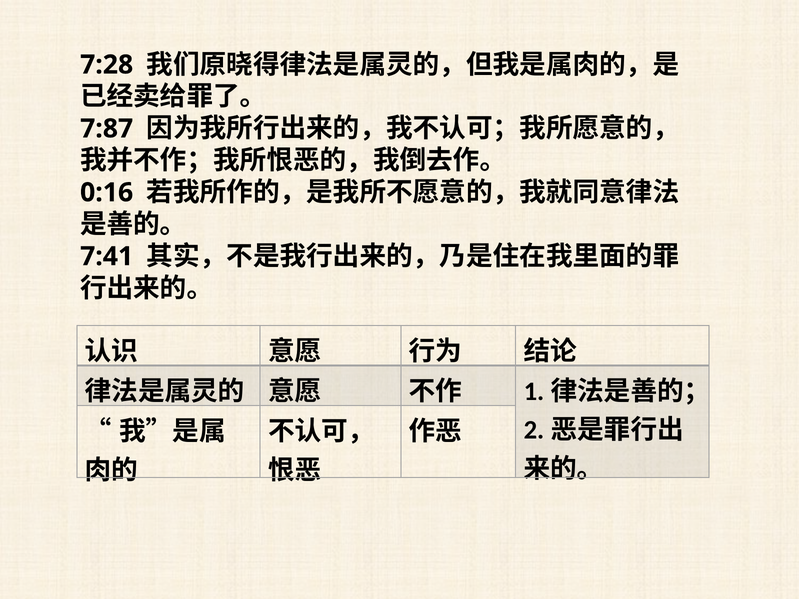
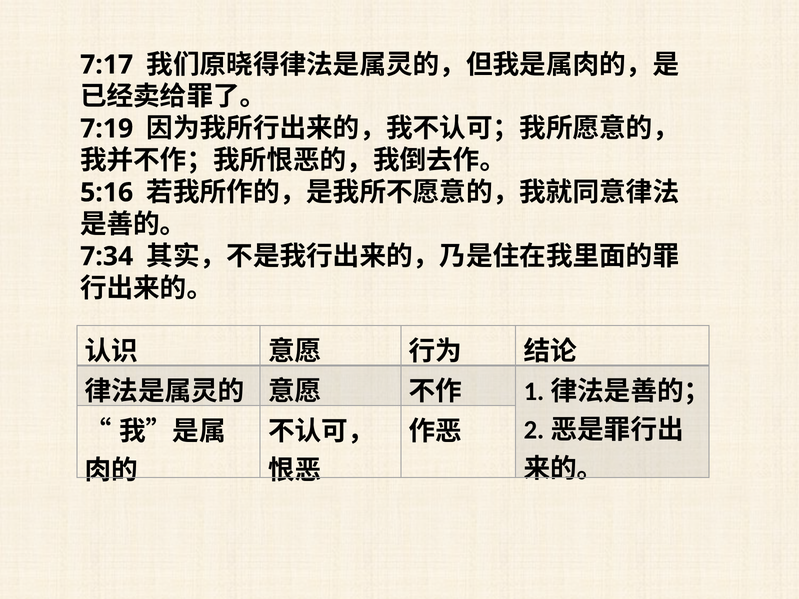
7:28: 7:28 -> 7:17 (107, 65)
7:87: 7:87 -> 7:19 (107, 129)
0:16: 0:16 -> 5:16 (107, 193)
7:41: 7:41 -> 7:34 (107, 257)
